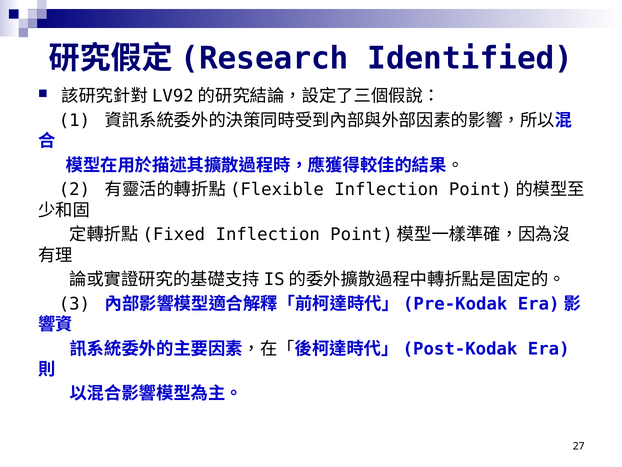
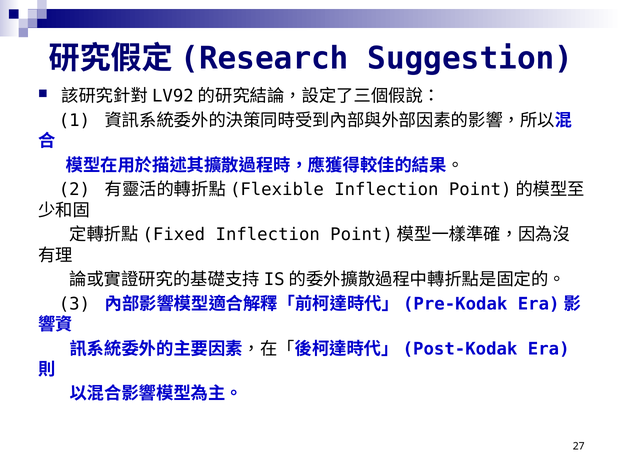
Identified: Identified -> Suggestion (470, 58)
